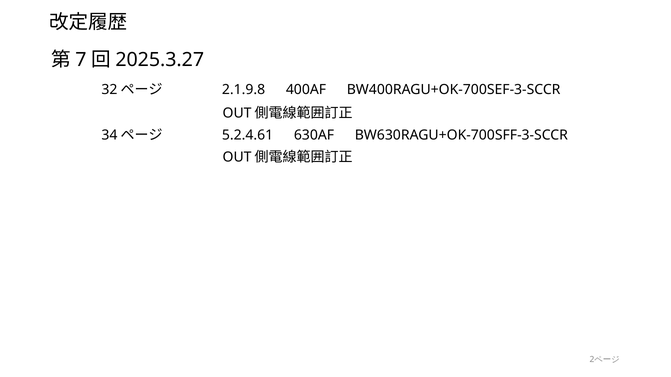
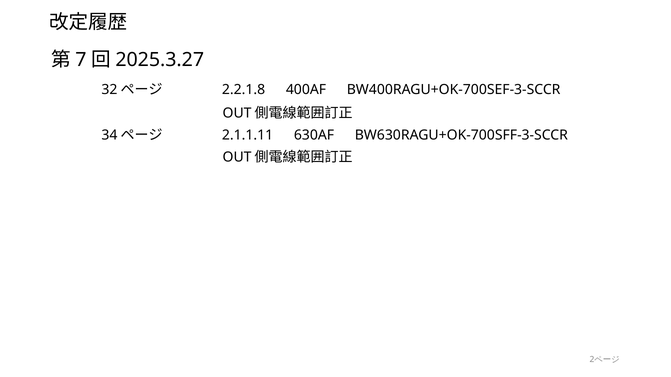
2.1.9.8: 2.1.9.8 -> 2.2.1.8 (244, 90)
5.2.4.61: 5.2.4.61 -> 2.1.1.11 (248, 135)
